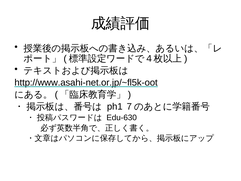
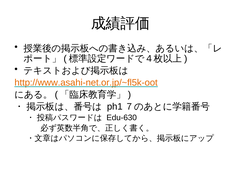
http://www.asahi-net.or.jp/~fl5k-oot colour: black -> orange (86, 83)
